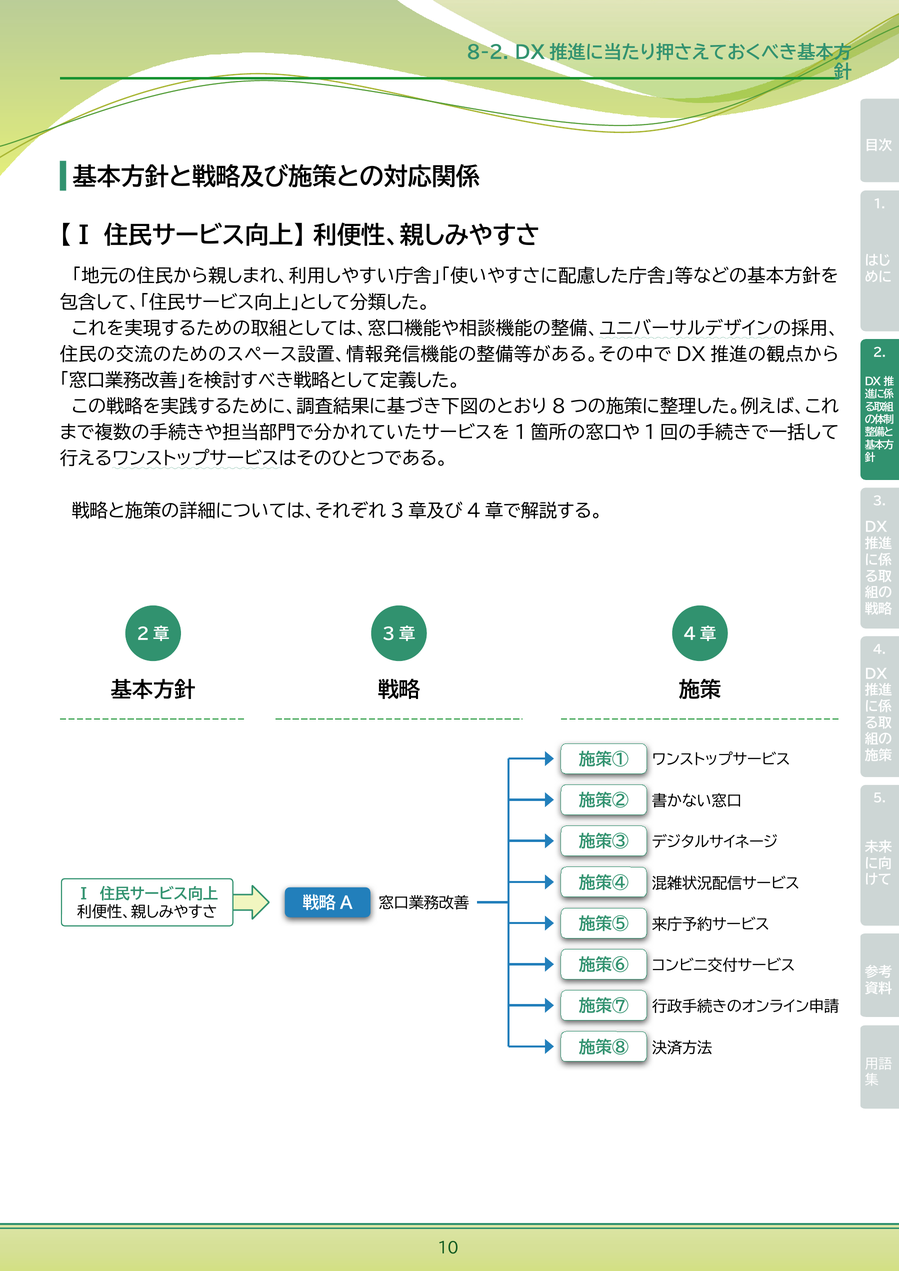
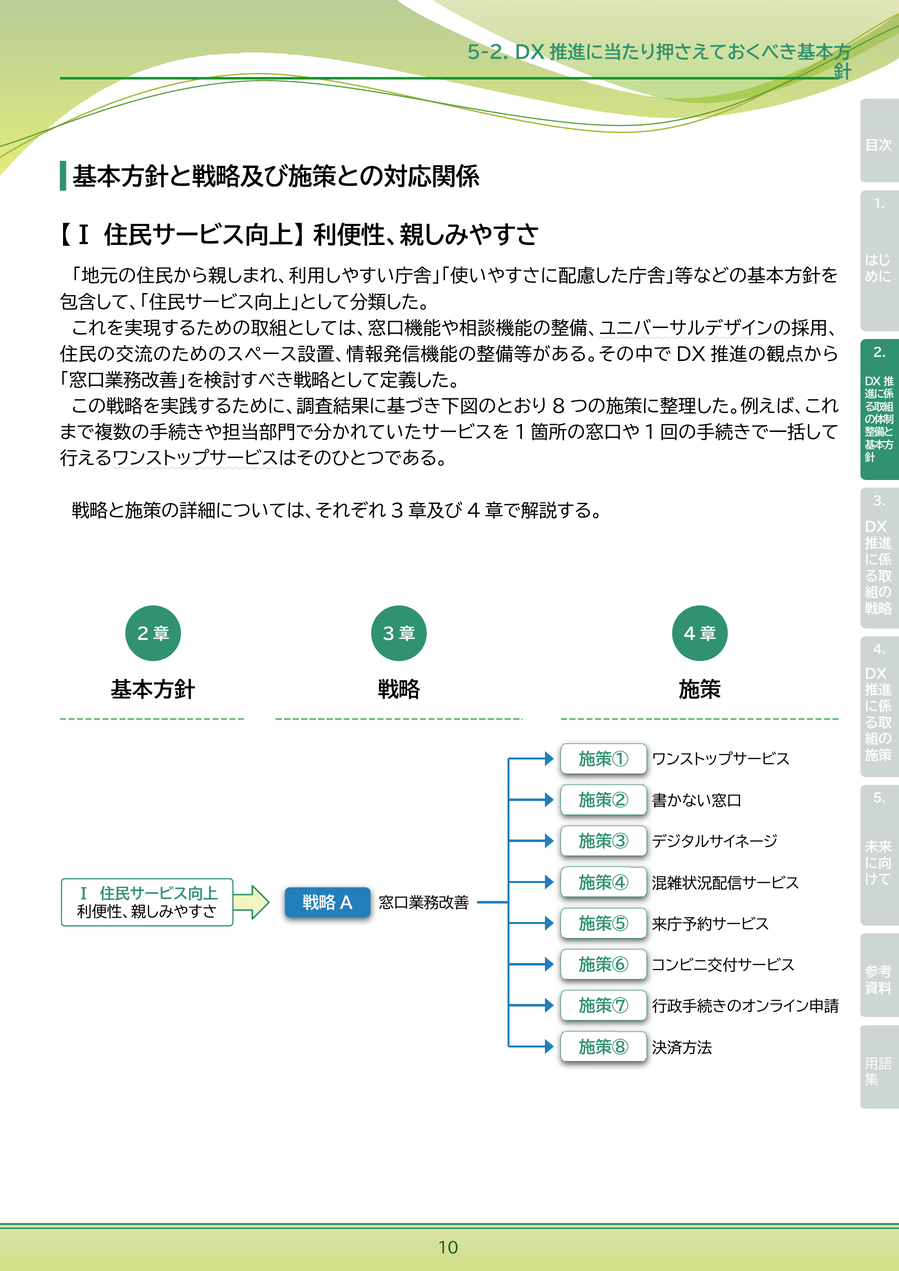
8-2: 8-2 -> 5-2 (488, 53)
